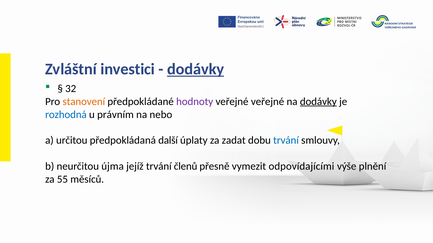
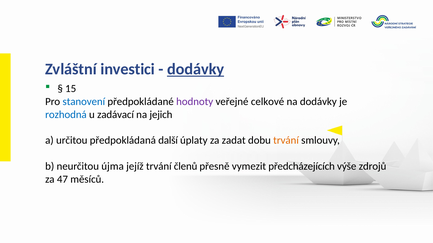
32: 32 -> 15 (71, 89)
stanovení colour: orange -> blue (84, 102)
veřejné veřejné: veřejné -> celkové (268, 102)
dodávky underline: present -> none (318, 102)
právním: právním -> zadávací (116, 115)
nebo: nebo -> jejich (161, 115)
trvání colour: blue -> orange (286, 141)
odpovídajícími: odpovídajícími -> předcházejících (302, 167)
plnění: plnění -> zdrojů (373, 167)
55: 55 -> 47 (62, 180)
